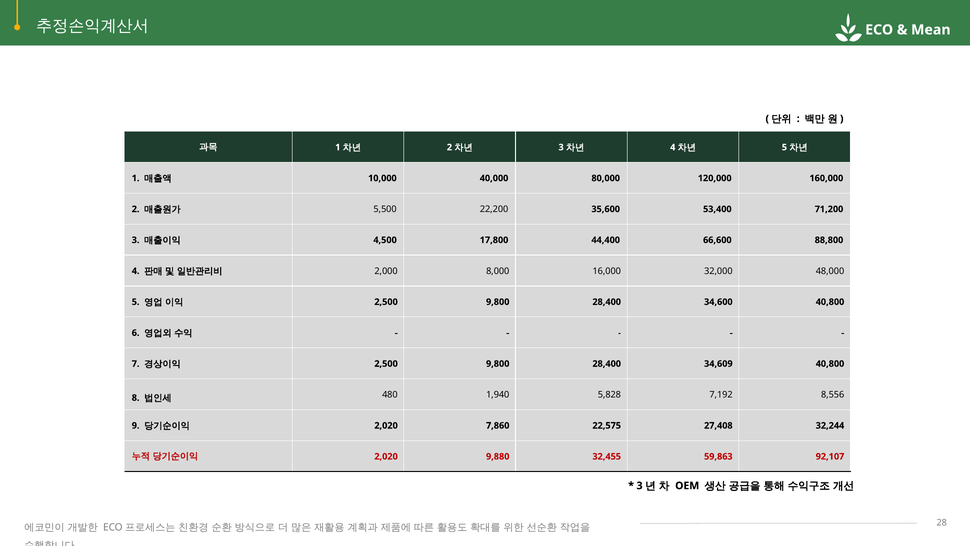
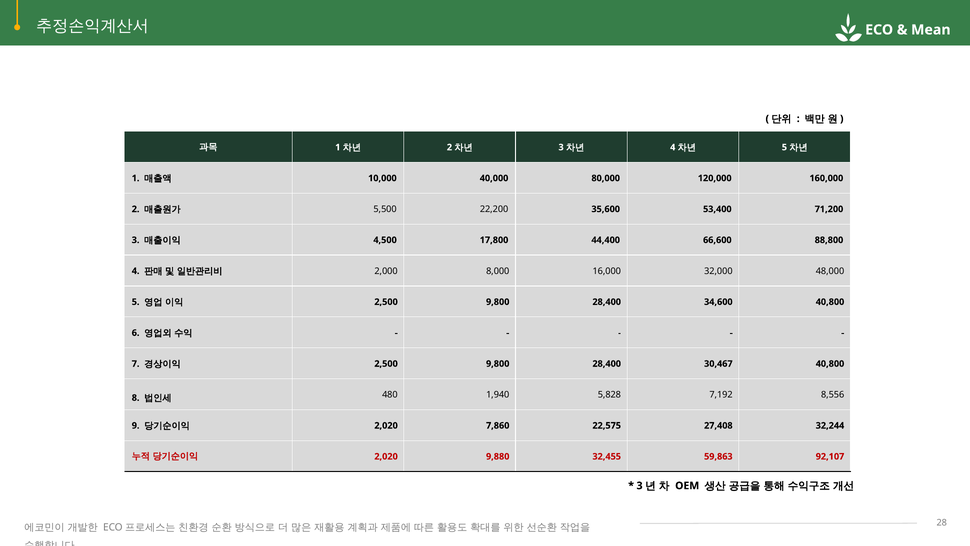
34,609: 34,609 -> 30,467 (718, 364)
